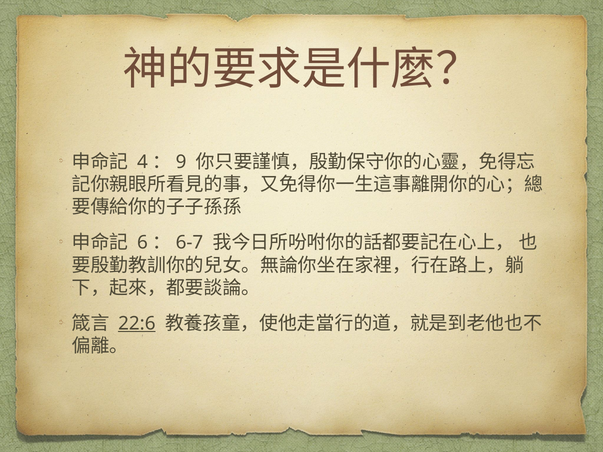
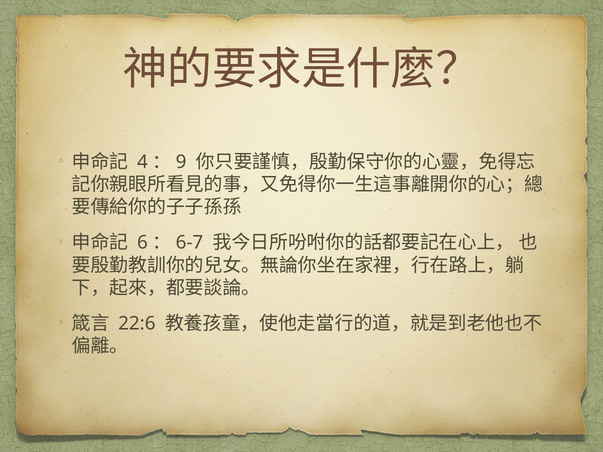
22:6 underline: present -> none (137, 324)
